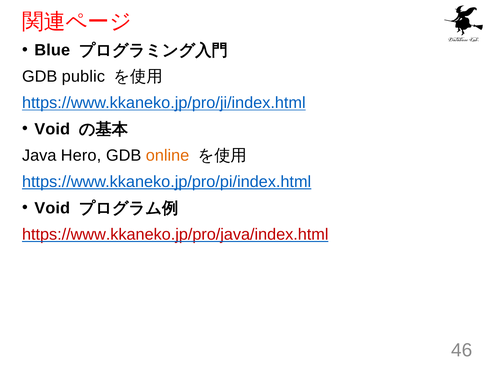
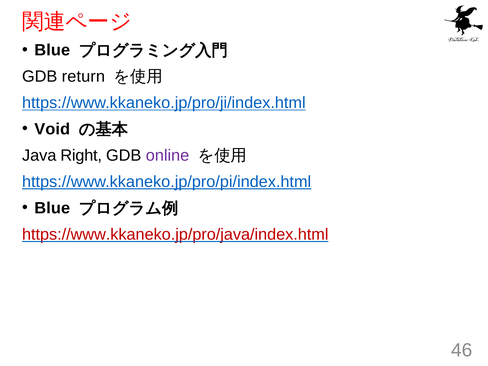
public: public -> return (83, 77)
Hero: Hero -> Right (81, 155)
online colour: orange -> purple (168, 155)
Void: Void -> Blue (52, 208)
